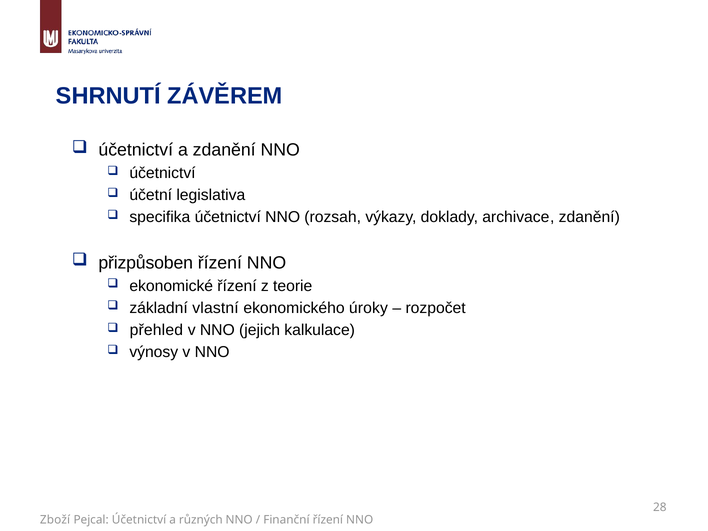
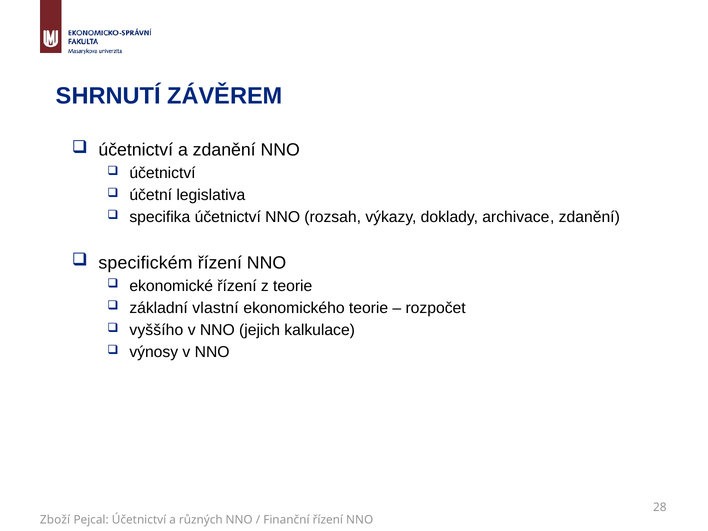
přizpůsoben: přizpůsoben -> specifickém (146, 263)
ekonomického úroky: úroky -> teorie (369, 308)
přehled: přehled -> vyššího (156, 330)
